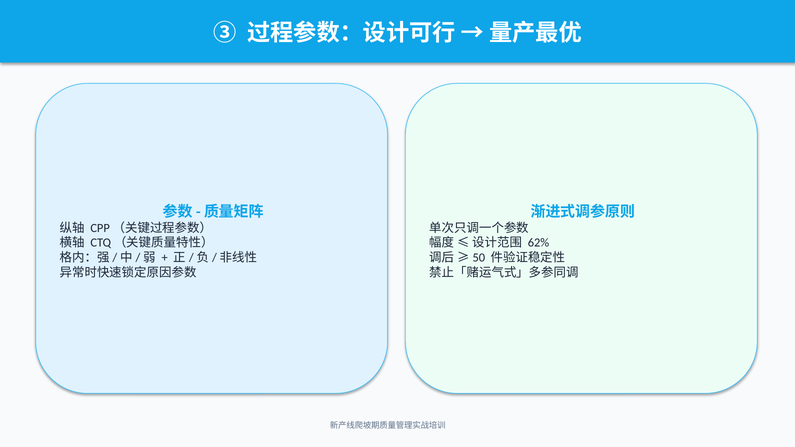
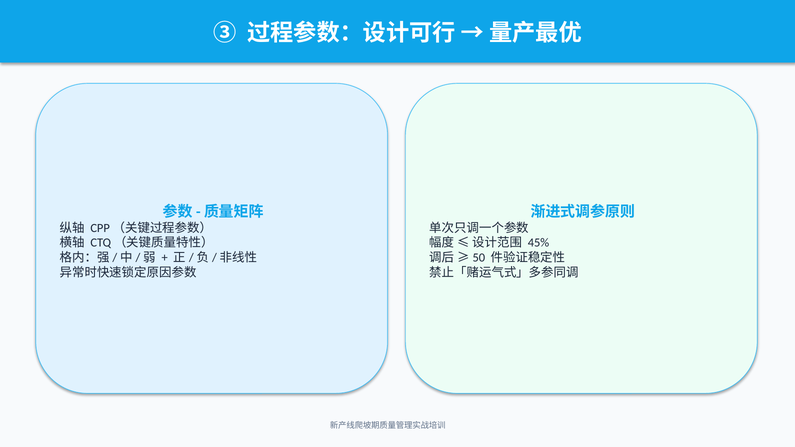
62%: 62% -> 45% (538, 243)
